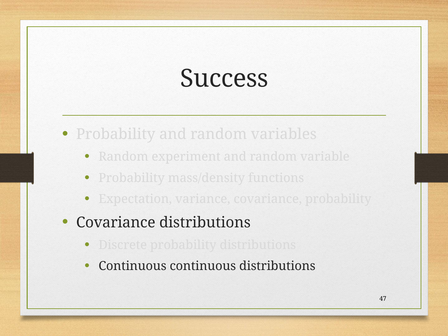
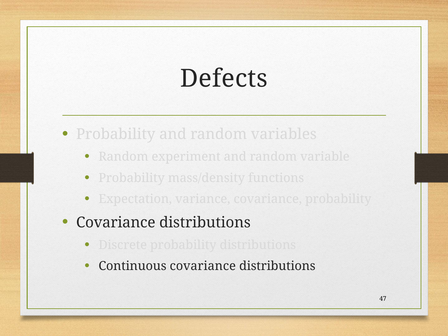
Success: Success -> Defects (224, 79)
Continuous continuous: continuous -> covariance (203, 266)
